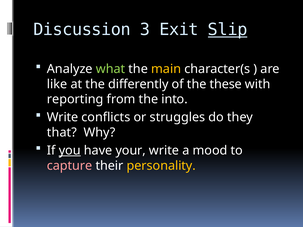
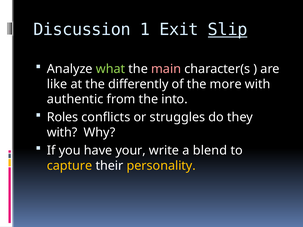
3: 3 -> 1 (145, 30)
main colour: yellow -> pink (166, 69)
these: these -> more (226, 84)
reporting: reporting -> authentic (75, 99)
Write: Write -> Roles (63, 117)
that: that -> with (62, 133)
you underline: present -> none (70, 151)
mood: mood -> blend (210, 151)
capture colour: pink -> yellow (70, 166)
